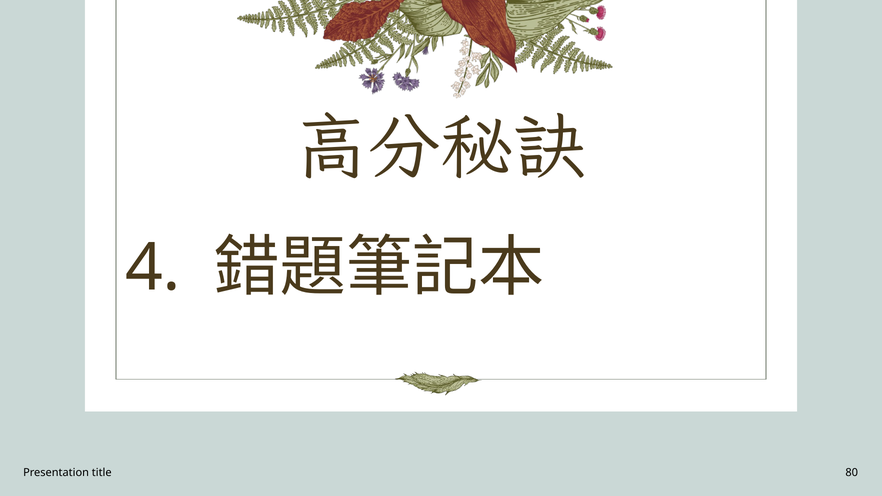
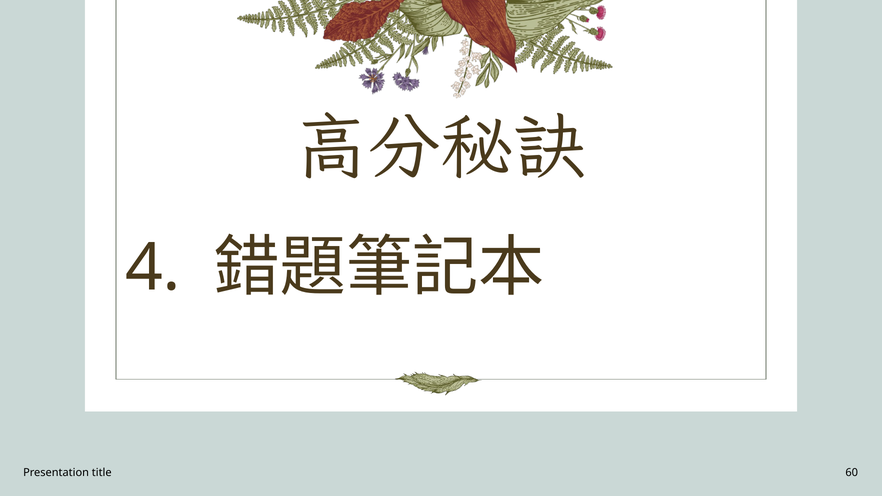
80: 80 -> 60 (852, 473)
